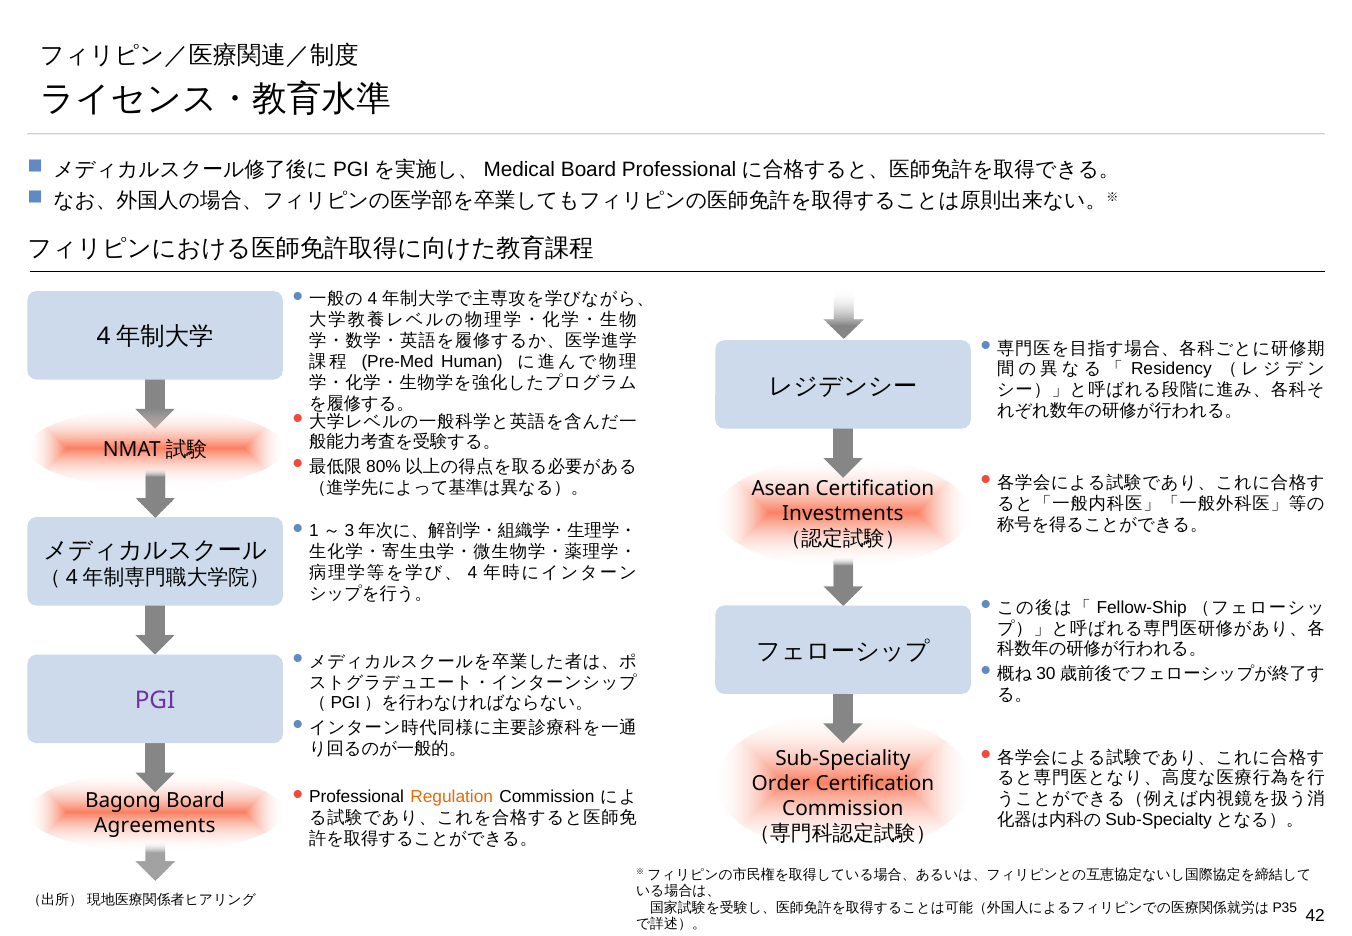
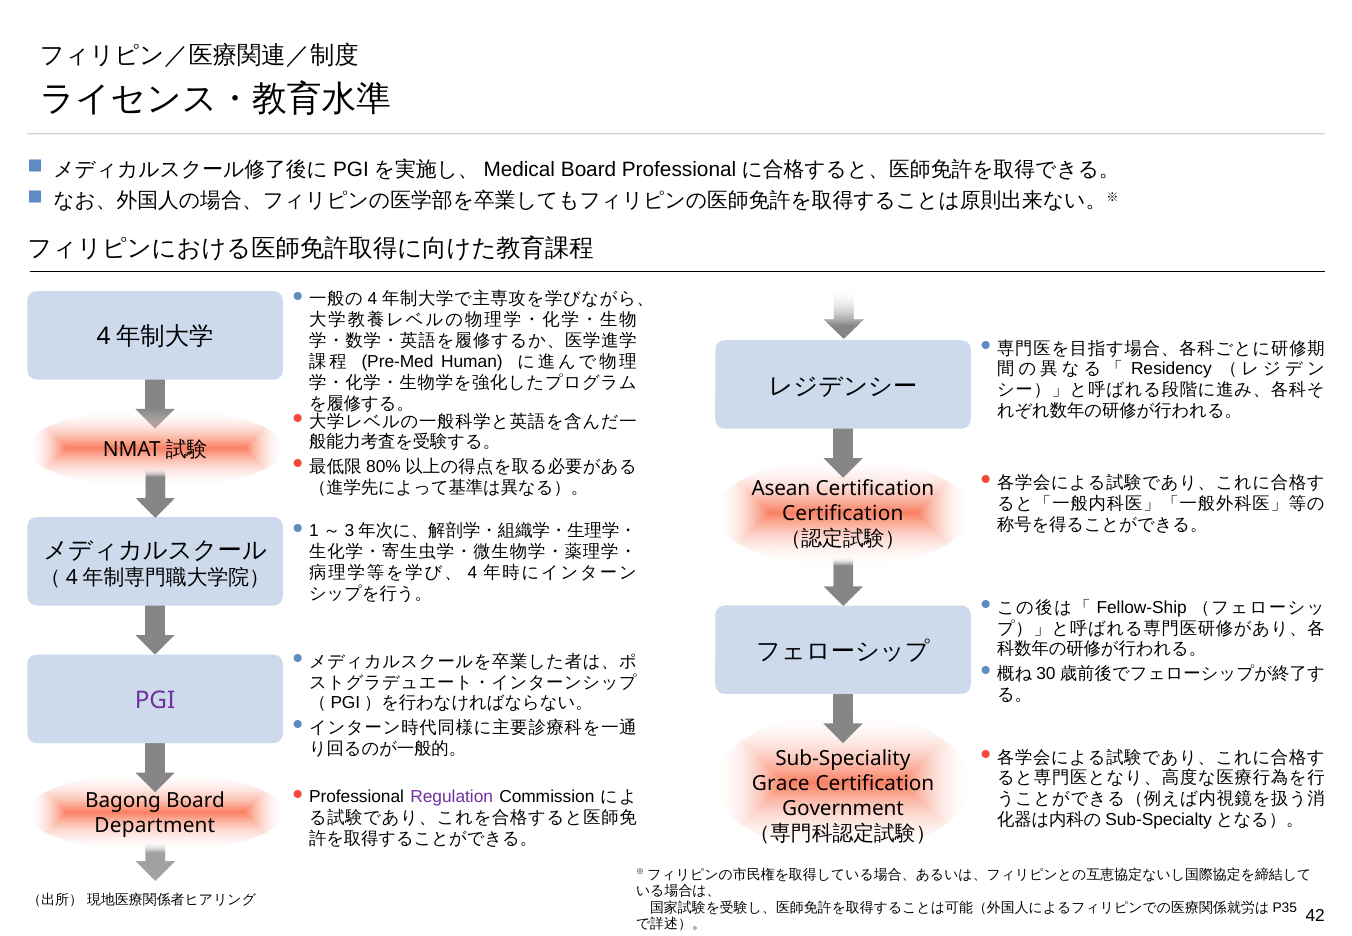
Investments: Investments -> Certification (843, 514)
Order: Order -> Grace (781, 784)
Regulation colour: orange -> purple (452, 797)
Commission: Commission -> Government (843, 809)
Agreements: Agreements -> Department (155, 826)
